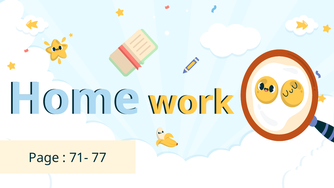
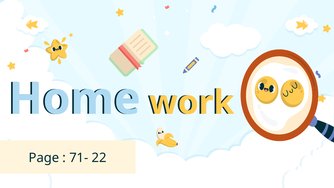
77: 77 -> 22 (99, 158)
